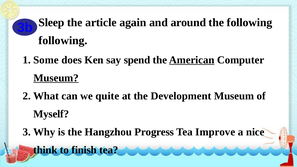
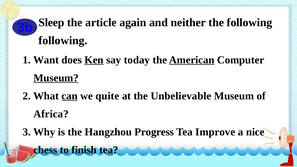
around: around -> neither (188, 22)
Some: Some -> Want (46, 60)
Ken underline: none -> present (94, 60)
spend: spend -> today (137, 60)
can underline: none -> present (70, 96)
Development: Development -> Unbelievable (181, 96)
Myself: Myself -> Africa (51, 114)
think: think -> chess (45, 150)
